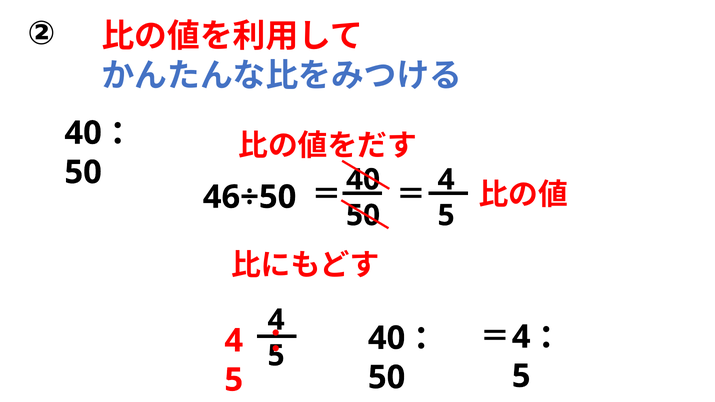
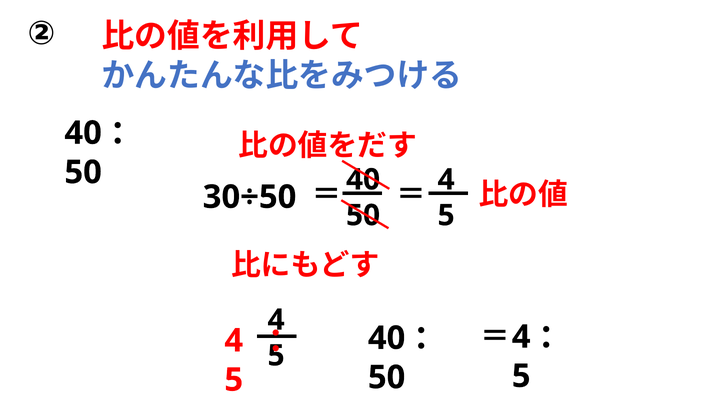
46÷50: 46÷50 -> 30÷50 (250, 197)
